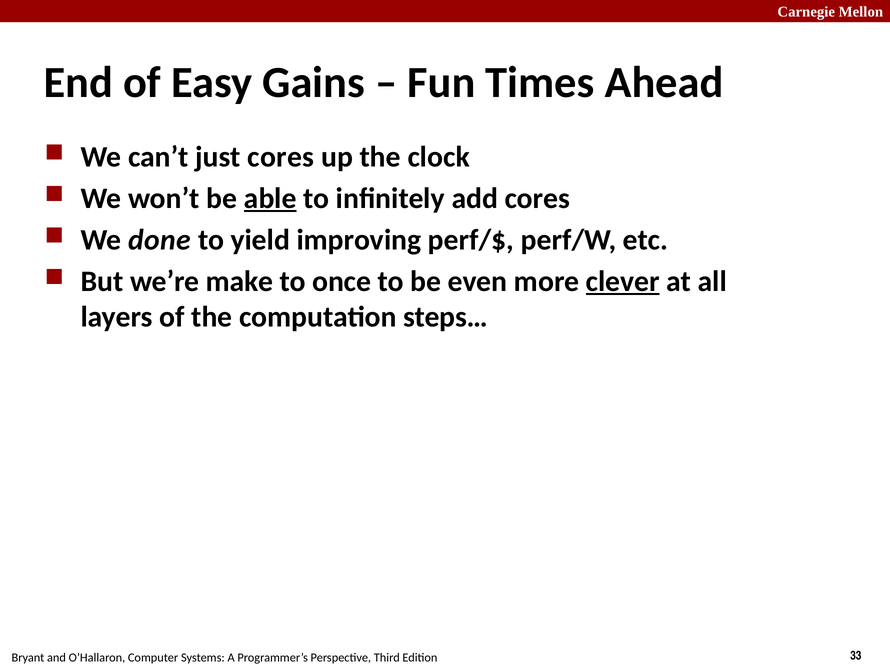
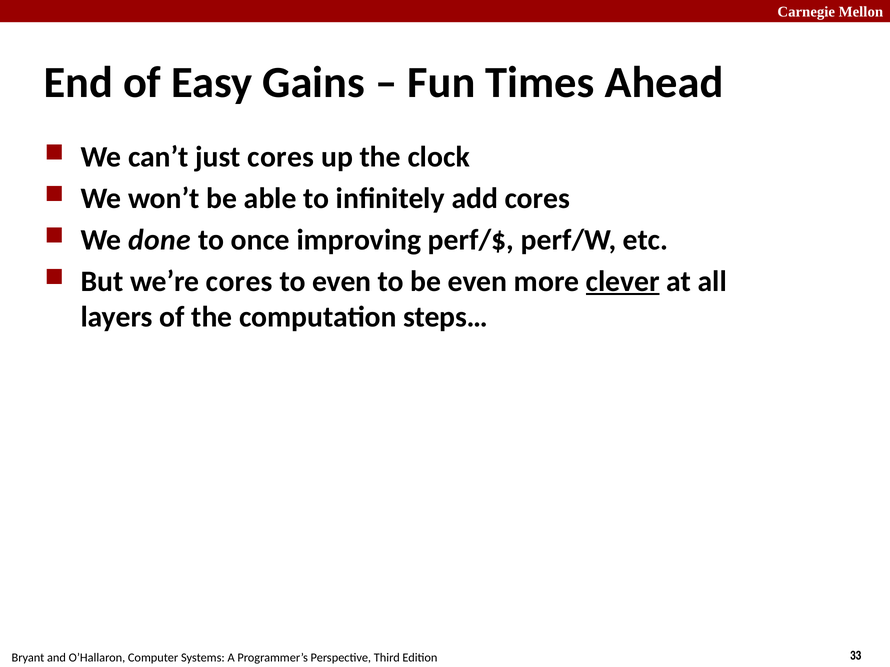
able underline: present -> none (270, 198)
yield: yield -> once (260, 240)
we’re make: make -> cores (239, 281)
to once: once -> even (342, 281)
